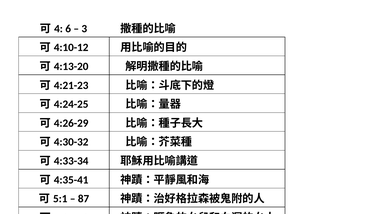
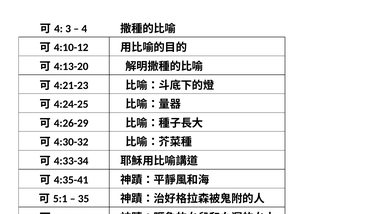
6: 6 -> 3 (68, 29)
3: 3 -> 4 (84, 29)
87: 87 -> 35 (84, 199)
